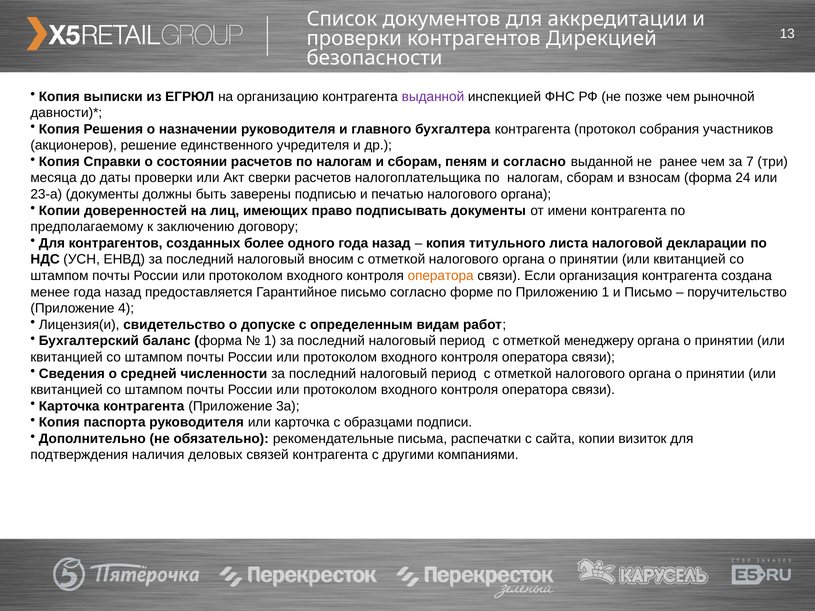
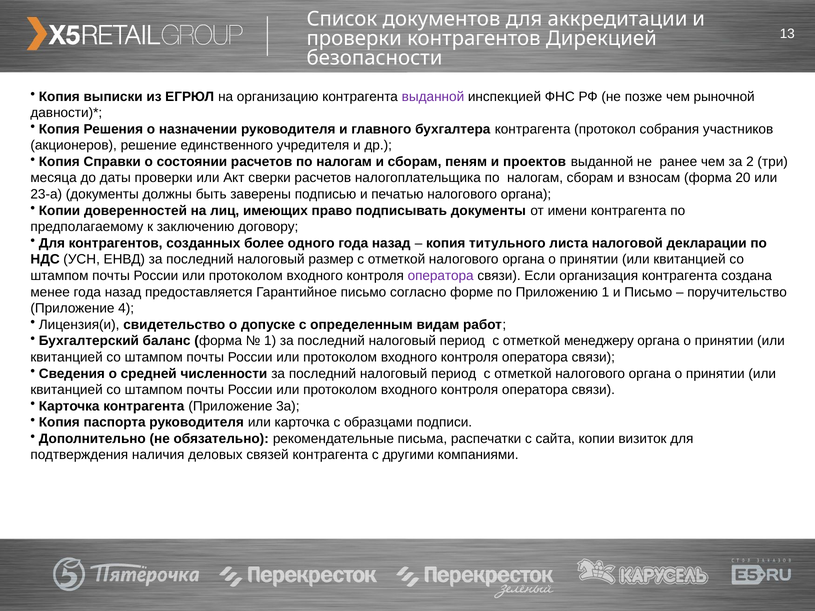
и согласно: согласно -> проектов (535, 162)
7: 7 -> 2 (750, 162)
24: 24 -> 20 (743, 178)
вносим: вносим -> размер (331, 260)
оператора colour: orange -> purple (441, 276)
